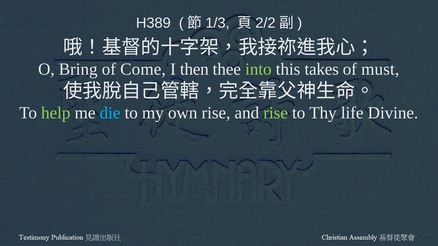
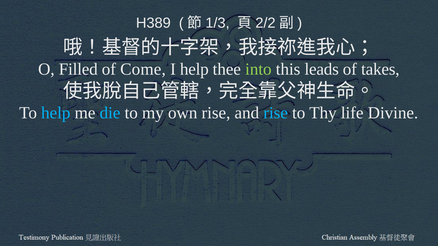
Bring: Bring -> Filled (78, 69)
I then: then -> help (194, 69)
takes: takes -> leads (322, 69)
must: must -> takes (380, 69)
help colour: light green -> light blue (56, 113)
rise colour: light green -> light blue (276, 113)
